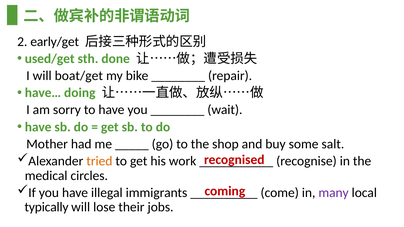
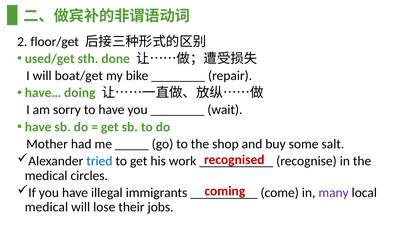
early/get: early/get -> floor/get (55, 42)
tried colour: orange -> blue (99, 161)
typically: typically -> medical (46, 207)
